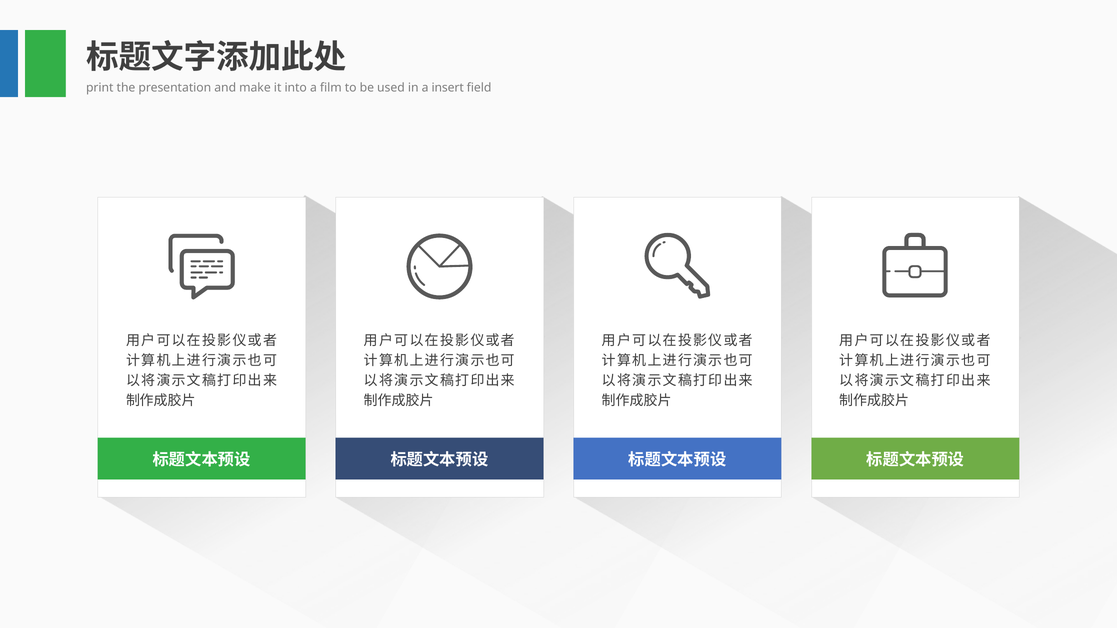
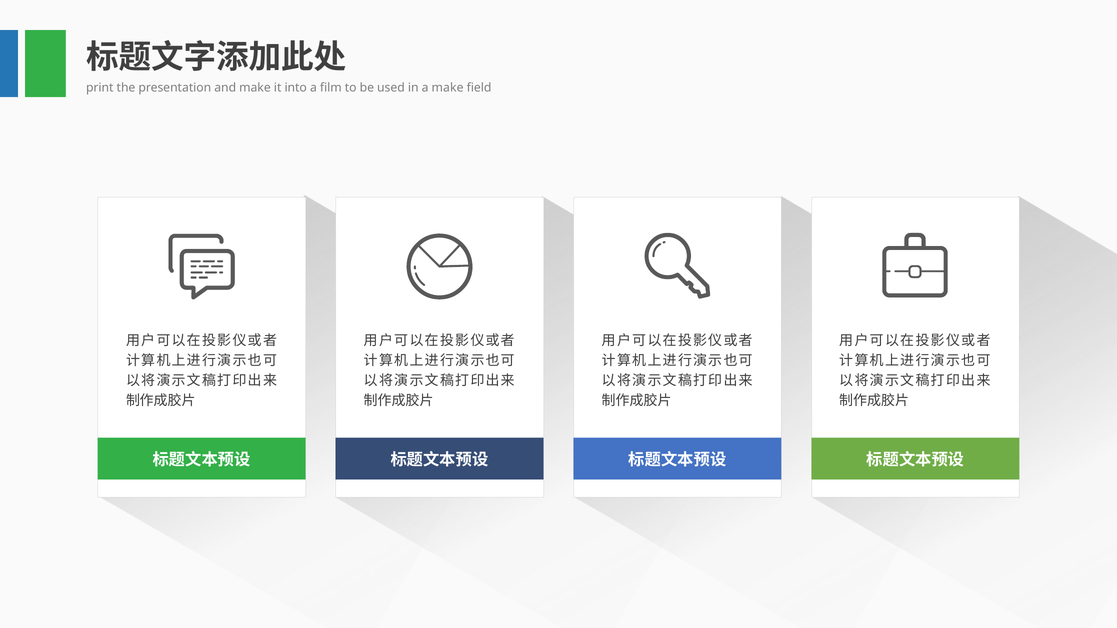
a insert: insert -> make (448, 88)
